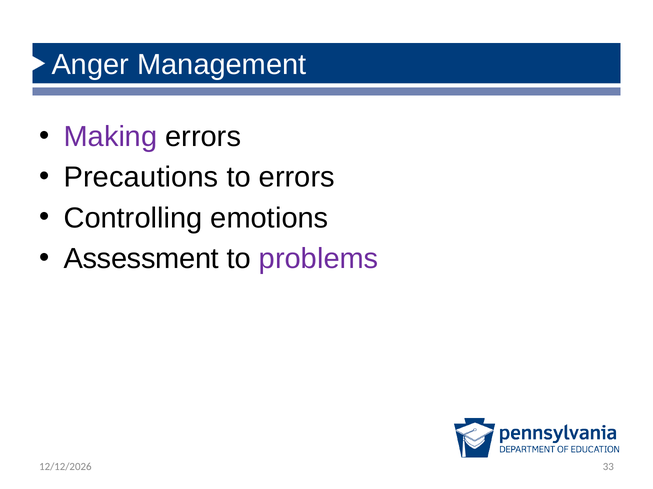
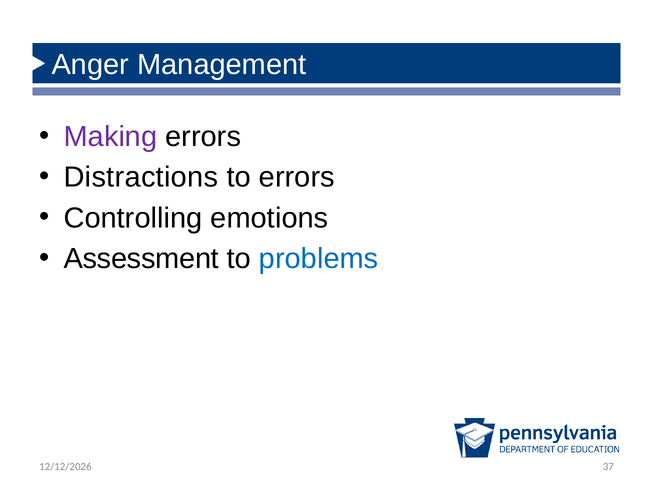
Precautions: Precautions -> Distractions (141, 178)
problems colour: purple -> blue (319, 259)
33: 33 -> 37 (608, 468)
